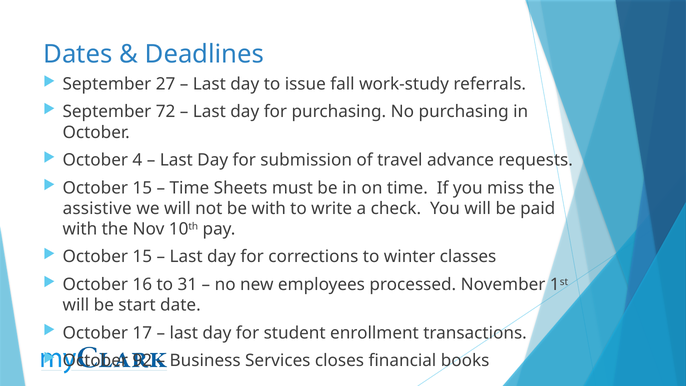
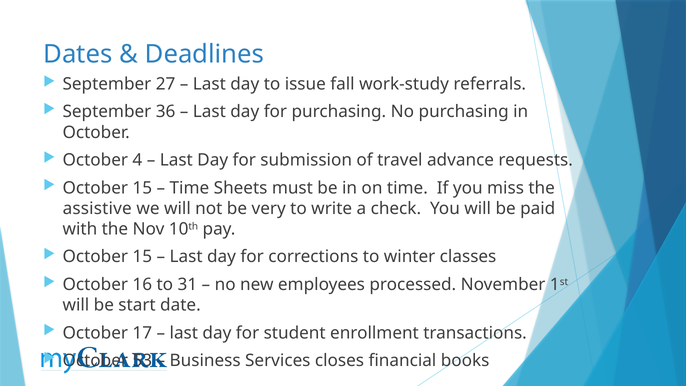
72: 72 -> 36 (166, 112)
be with: with -> very (269, 208)
92: 92 -> 53 (142, 360)
